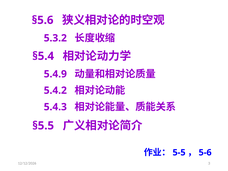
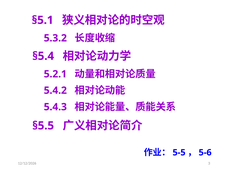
§5.6: §5.6 -> §5.1 (43, 20)
5.4.9: 5.4.9 -> 5.2.1 (55, 74)
